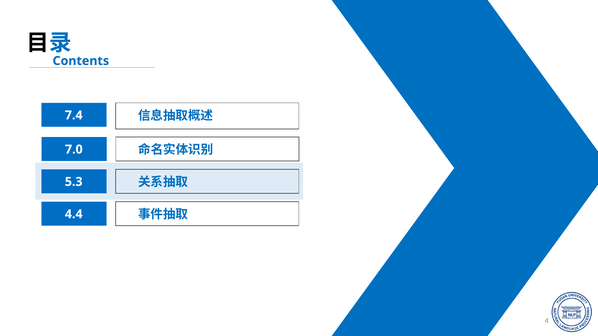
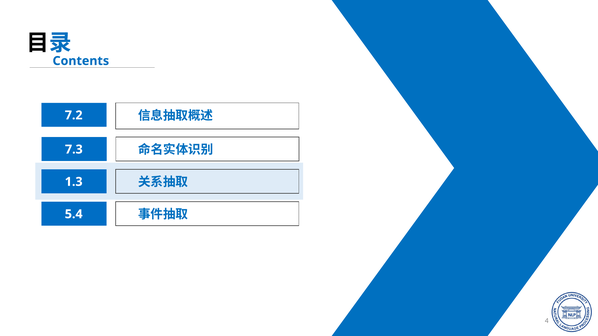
7.4: 7.4 -> 7.2 (74, 115)
7.0: 7.0 -> 7.3 (74, 150)
5.3: 5.3 -> 1.3 (74, 182)
4.4: 4.4 -> 5.4 (74, 214)
